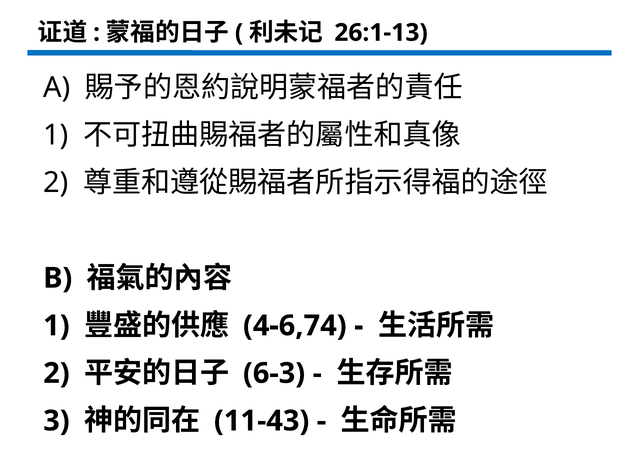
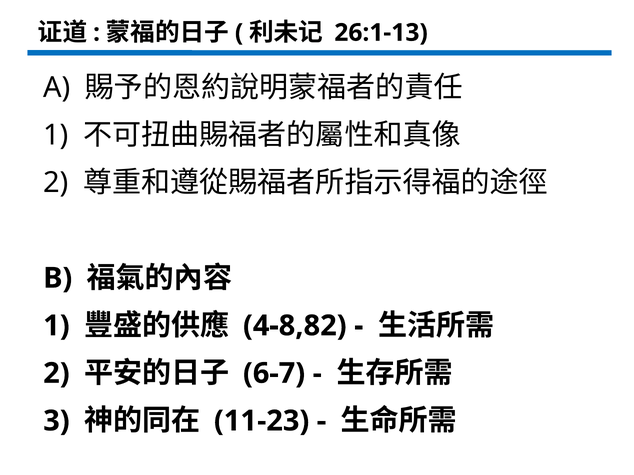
4-6,74: 4-6,74 -> 4-8,82 (295, 326)
6-3: 6-3 -> 6-7 (274, 374)
11-43: 11-43 -> 11-23 (262, 421)
